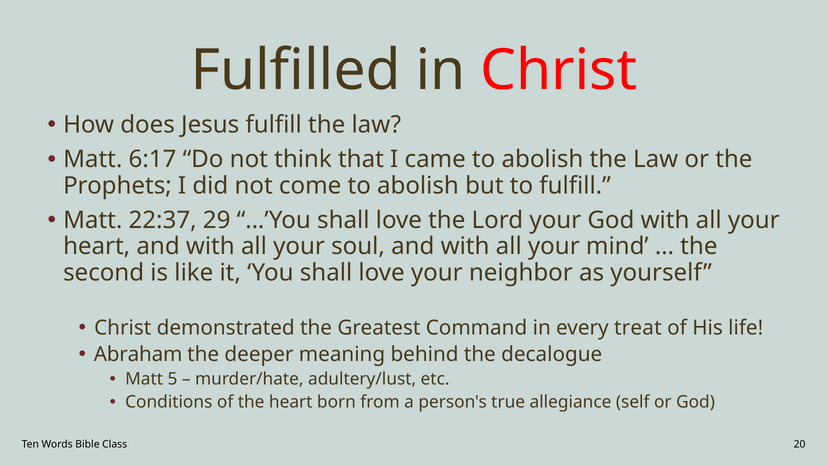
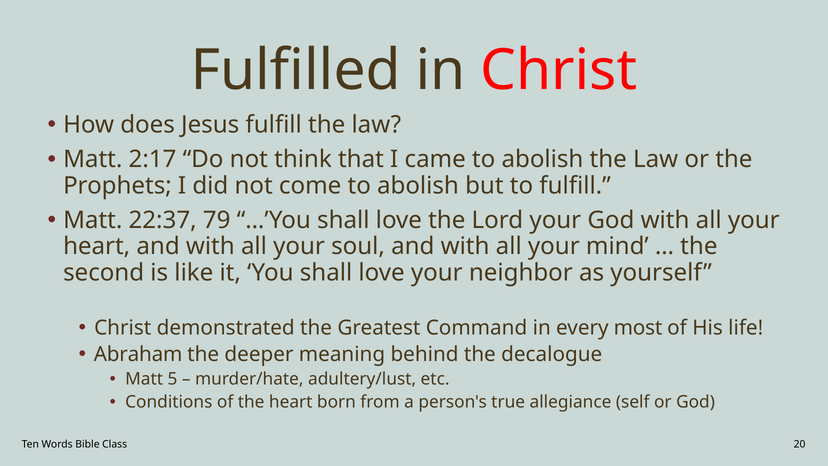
6:17: 6:17 -> 2:17 (153, 159)
29: 29 -> 79 (217, 220)
treat: treat -> most (638, 328)
